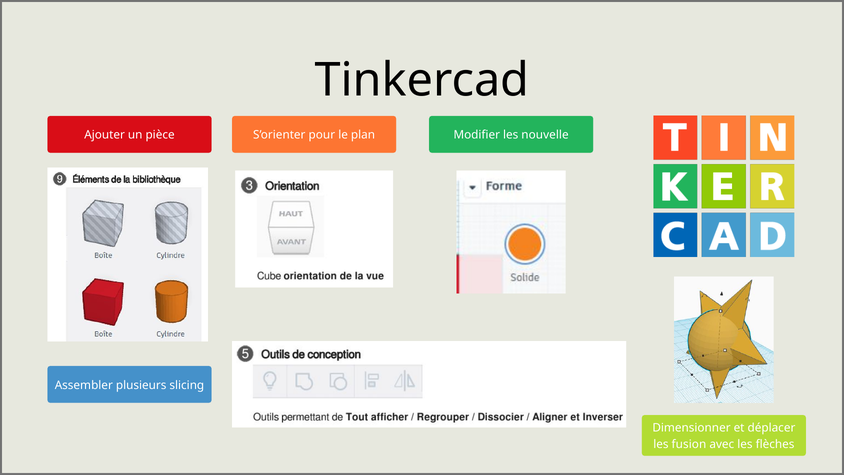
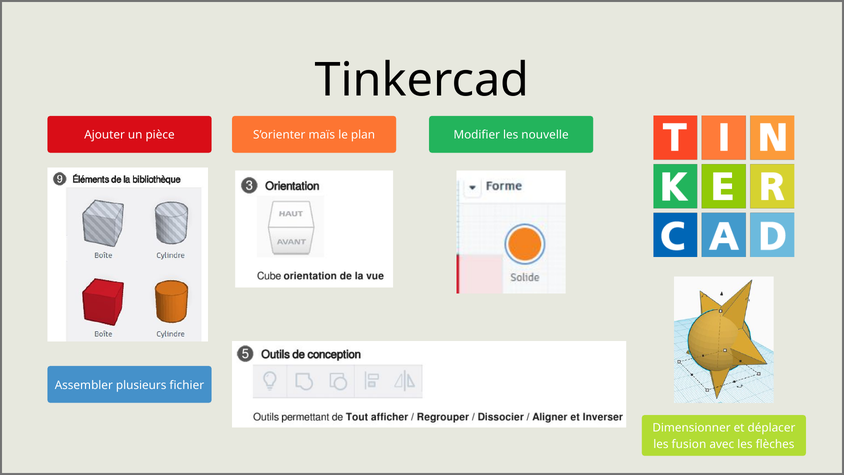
pour: pour -> maïs (322, 135)
slicing: slicing -> fichier (187, 385)
